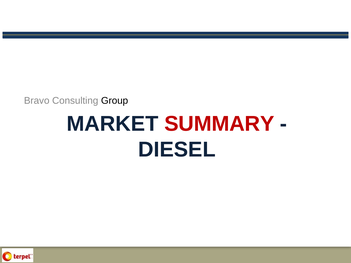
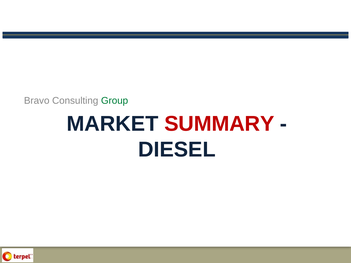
Group colour: black -> green (115, 101)
